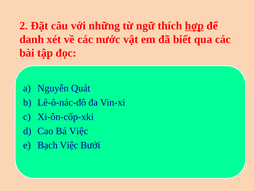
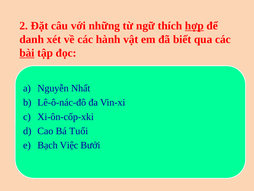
nước: nước -> hành (108, 39)
bài underline: none -> present (27, 53)
Quát: Quát -> Nhất (81, 88)
Bá Việc: Việc -> Tuổi (79, 131)
